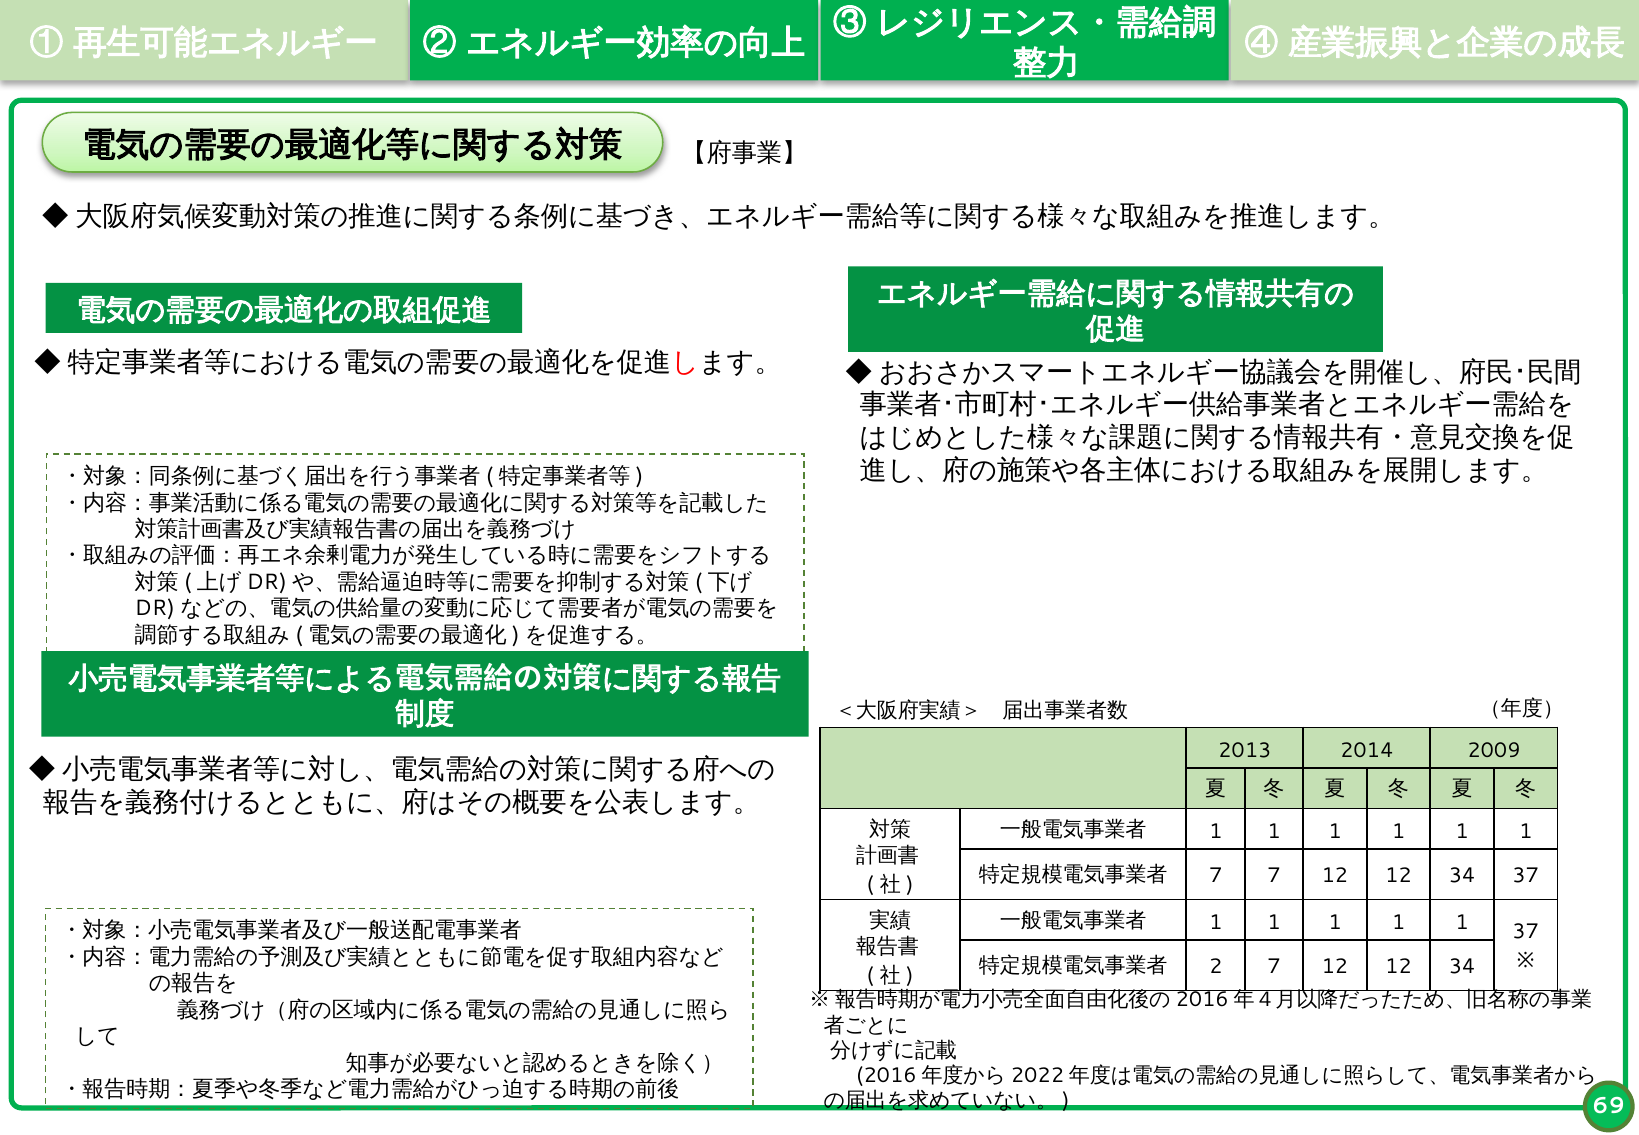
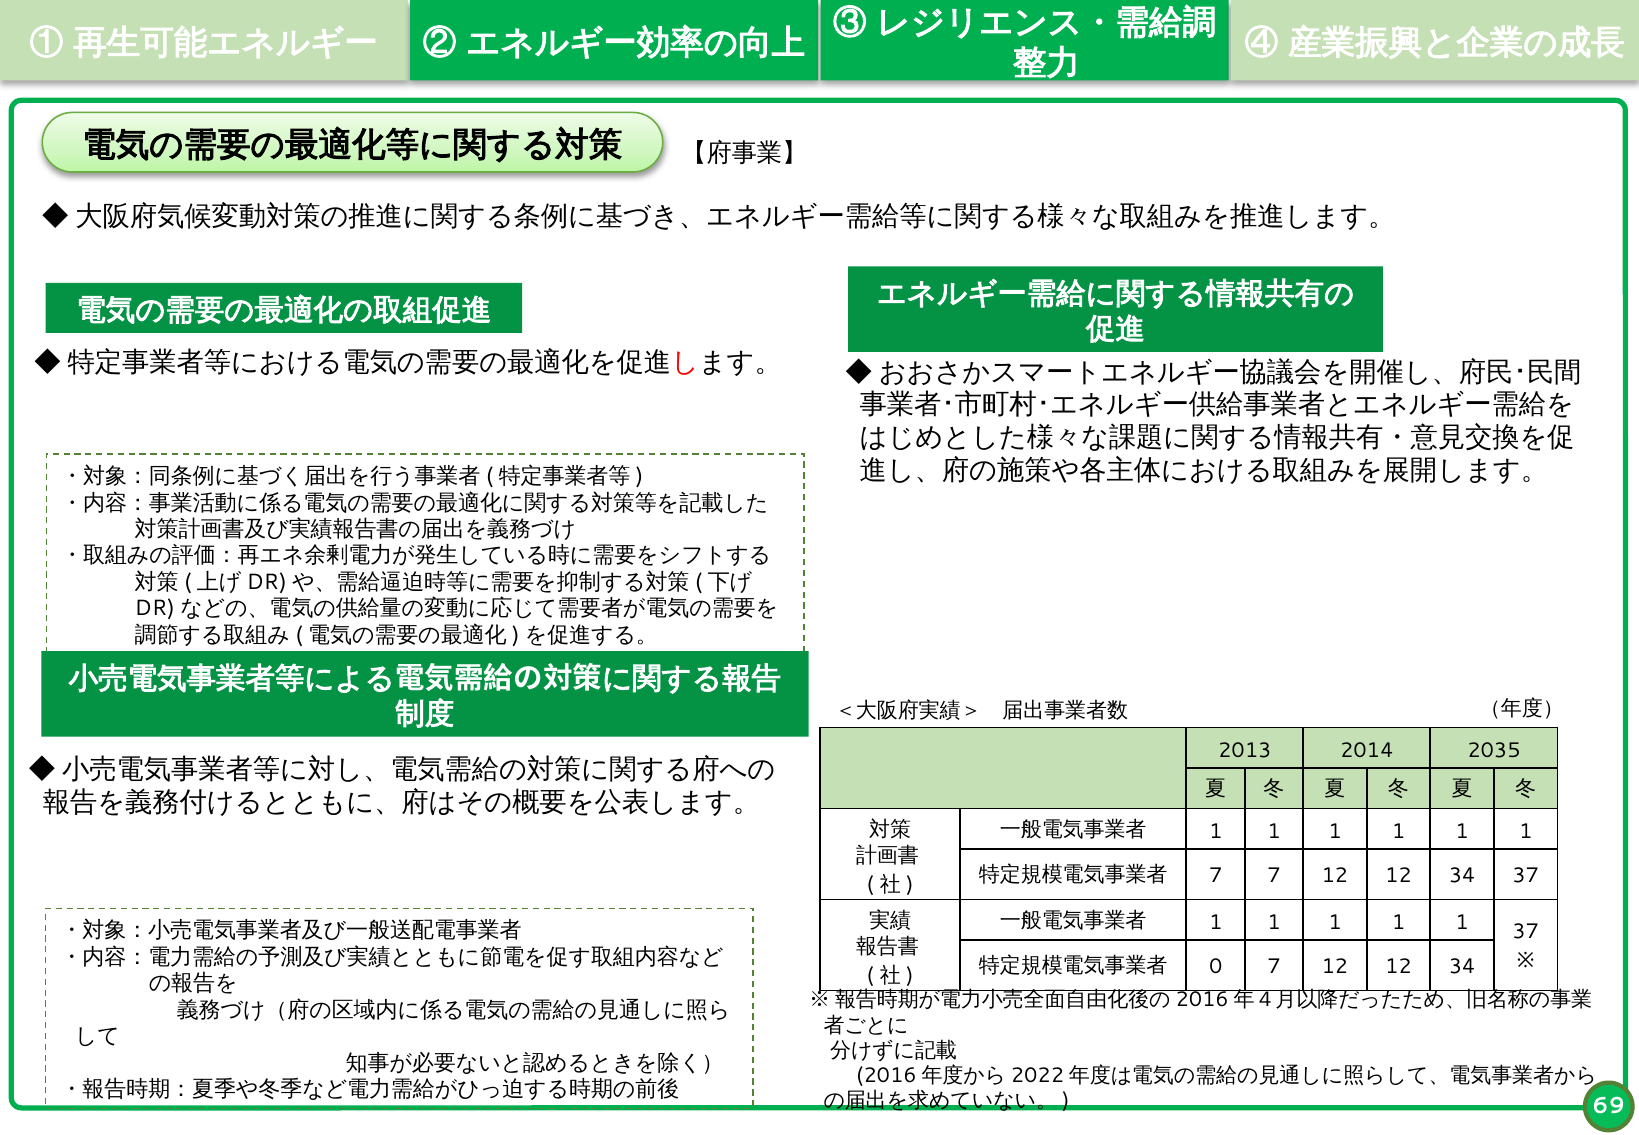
2009: 2009 -> 2035 (1494, 751)
2: 2 -> 0 (1216, 966)
